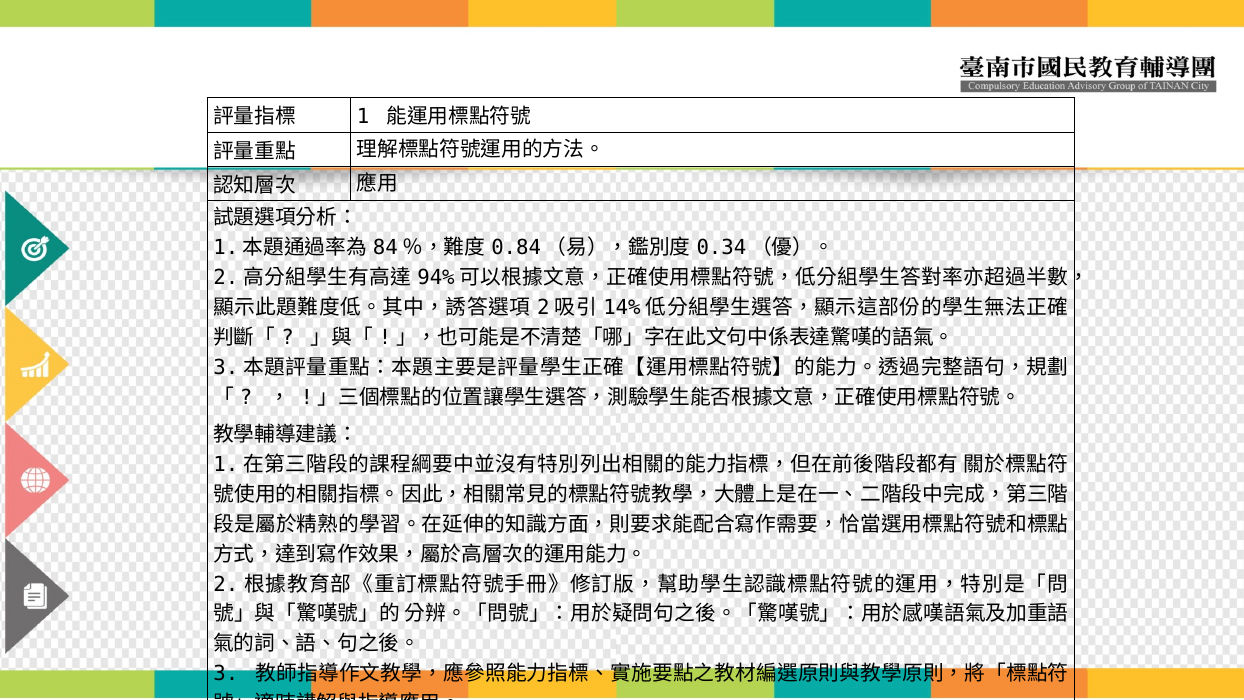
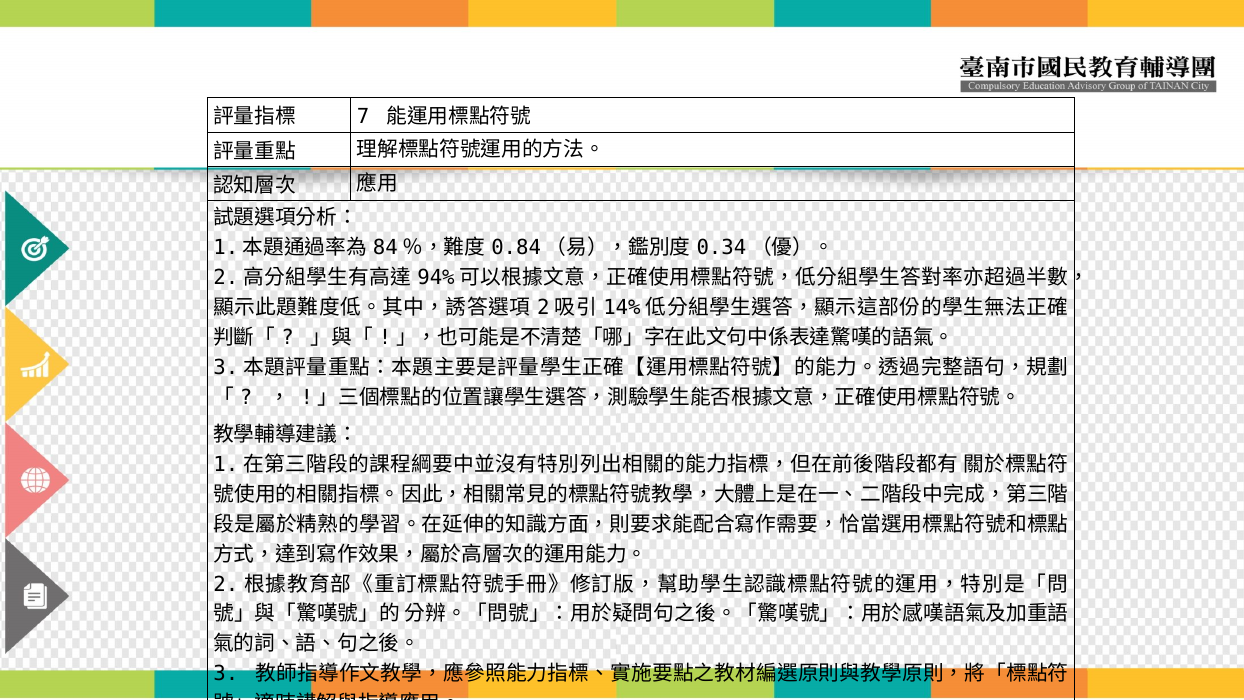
1: 1 -> 7 (363, 117)
